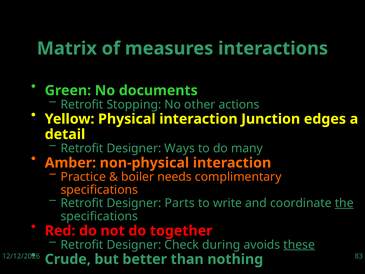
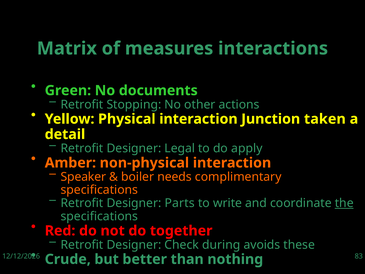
edges: edges -> taken (325, 119)
Ways: Ways -> Legal (180, 148)
many: many -> apply (247, 148)
Practice: Practice -> Speaker (83, 177)
these underline: present -> none (299, 245)
